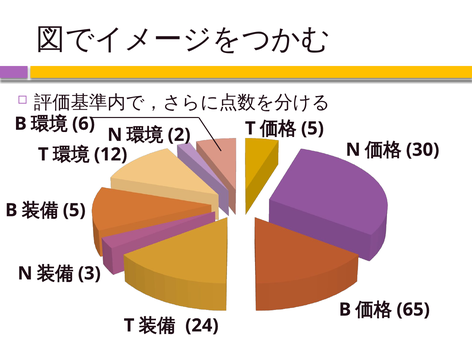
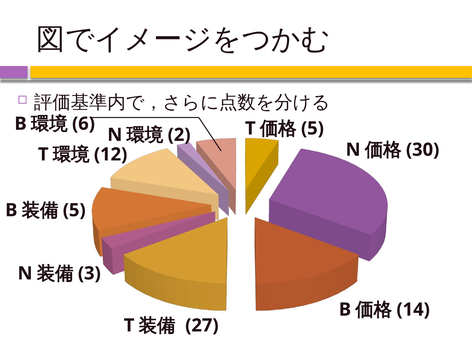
65: 65 -> 14 (413, 310)
24: 24 -> 27 (202, 325)
